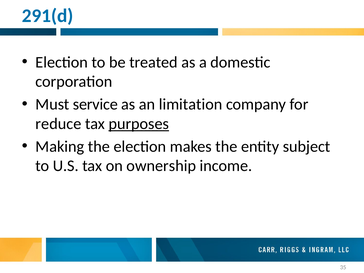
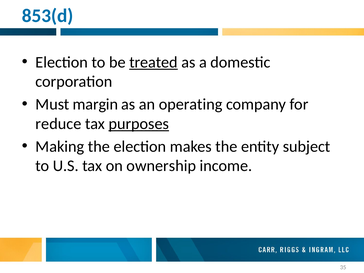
291(d: 291(d -> 853(d (48, 16)
treated underline: none -> present (154, 62)
service: service -> margin (95, 104)
limitation: limitation -> operating (191, 104)
